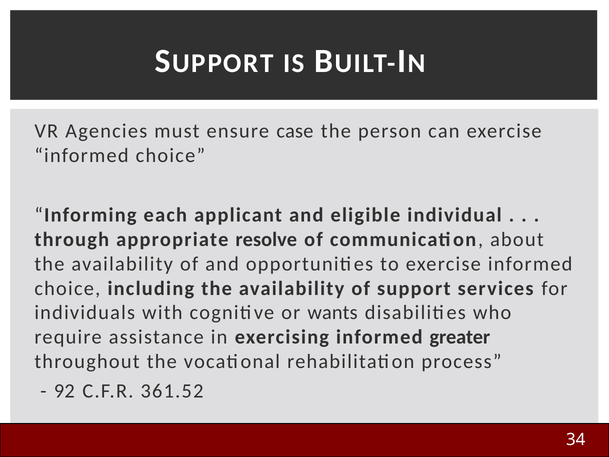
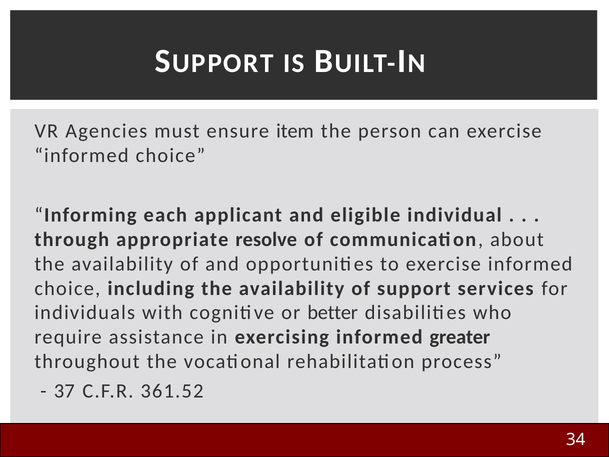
case: case -> item (295, 131)
wants: wants -> better (333, 313)
92: 92 -> 37 (64, 391)
